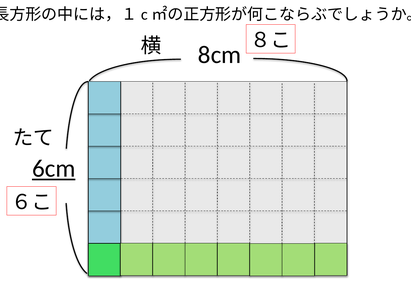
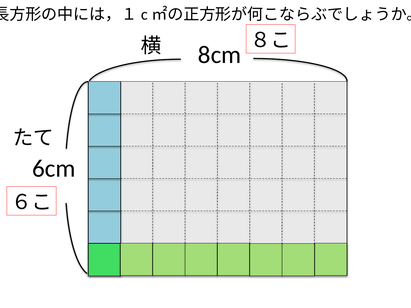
6cm underline: present -> none (54, 169)
